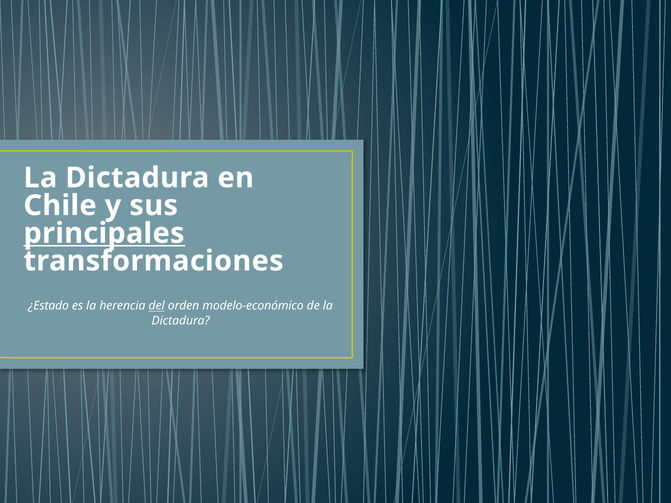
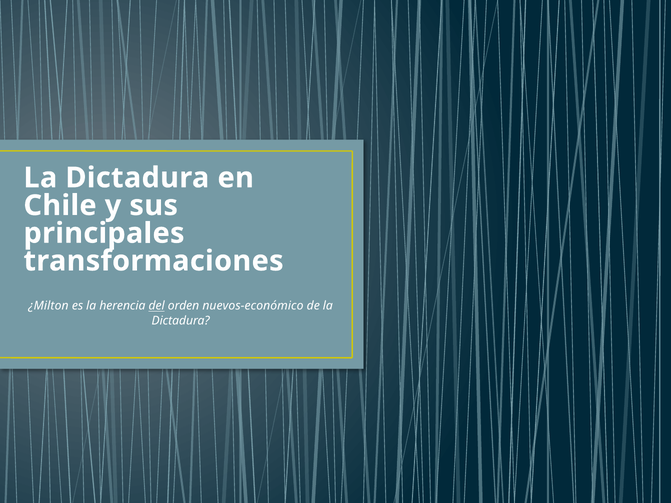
principales underline: present -> none (104, 233)
¿Estado: ¿Estado -> ¿Milton (48, 306)
modelo-económico: modelo-económico -> nuevos-económico (253, 306)
